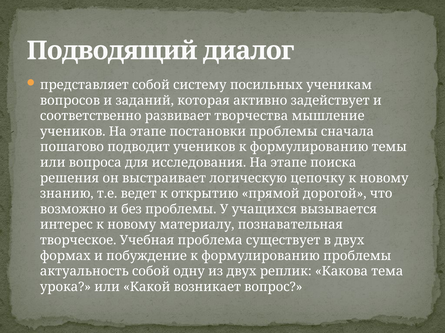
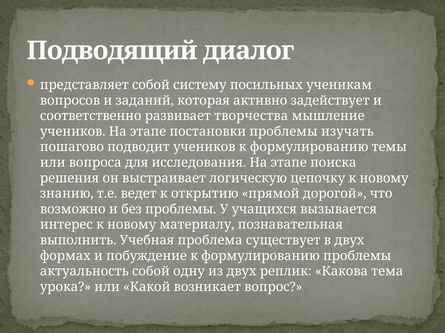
сначала: сначала -> изучать (347, 132)
творческое: творческое -> выполнить (78, 241)
